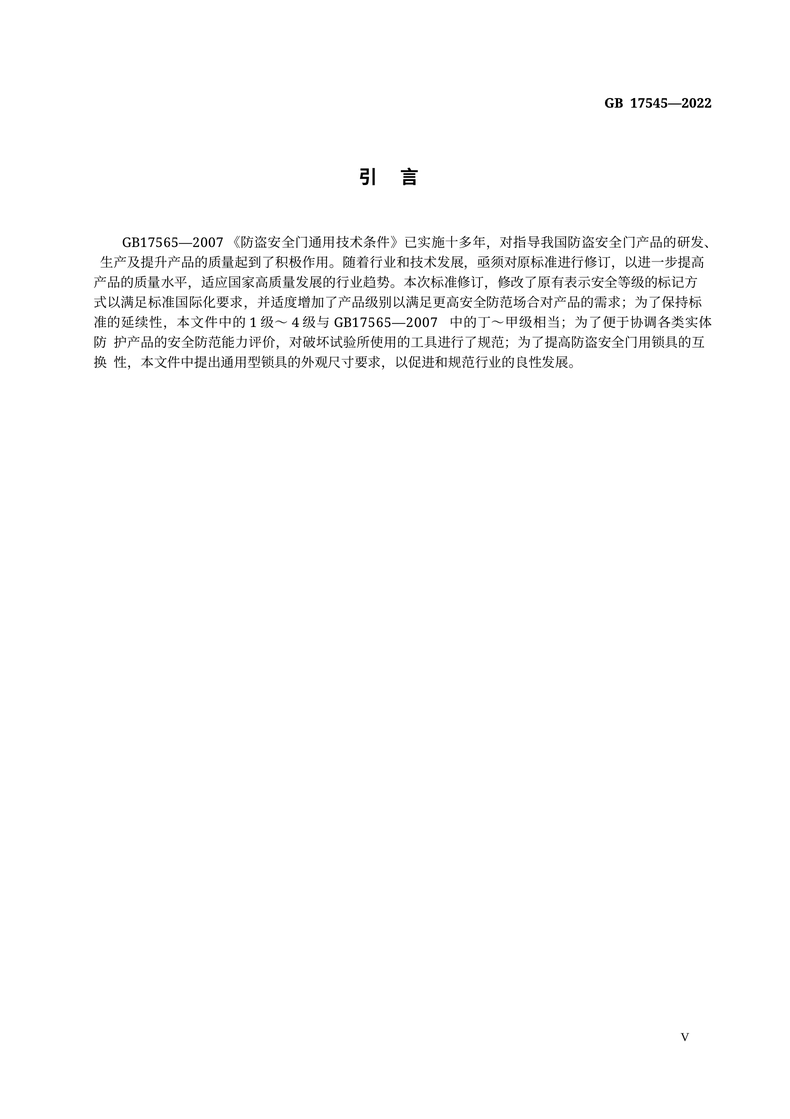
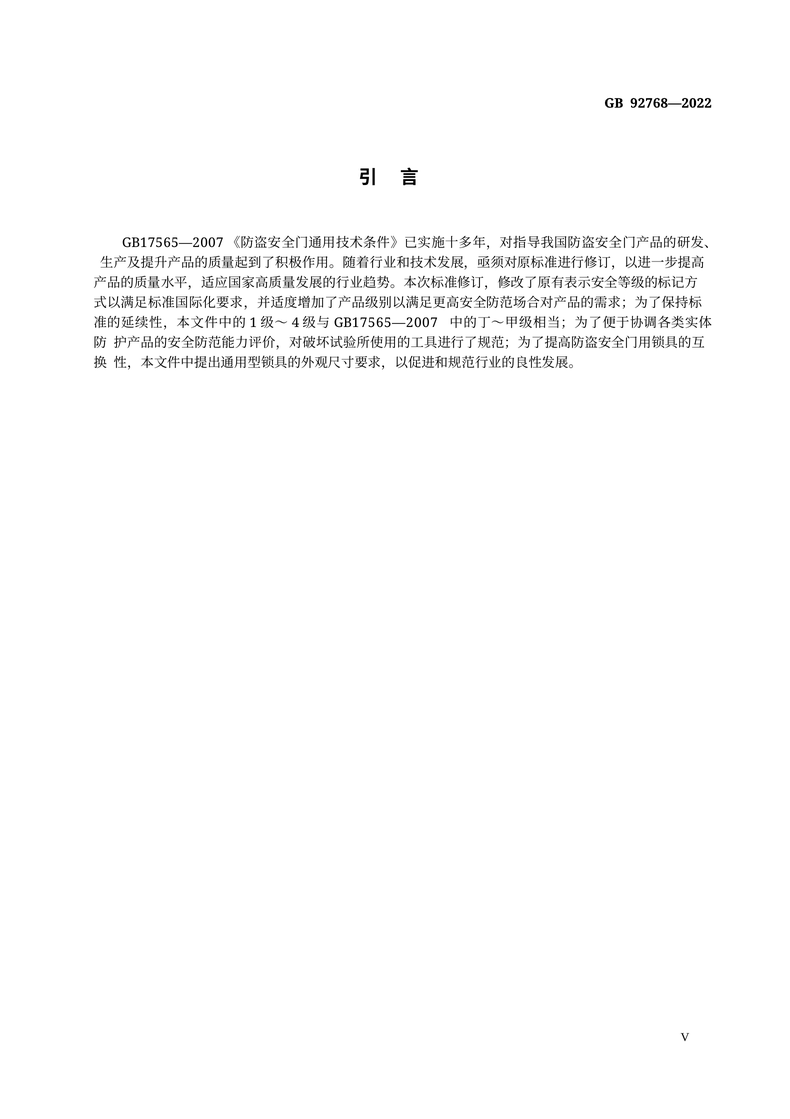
17545—2022: 17545—2022 -> 92768—2022 (671, 103)
